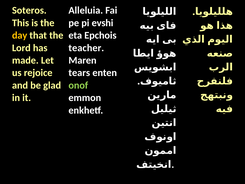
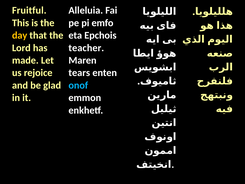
Soteros: Soteros -> Fruitful (29, 10)
evshi: evshi -> emfo (103, 23)
onof colour: light green -> light blue (78, 85)
